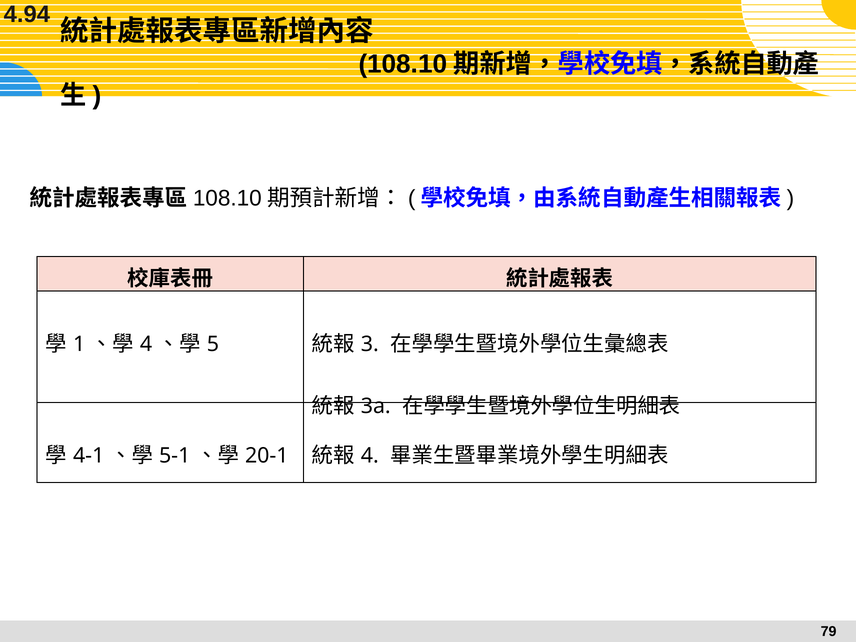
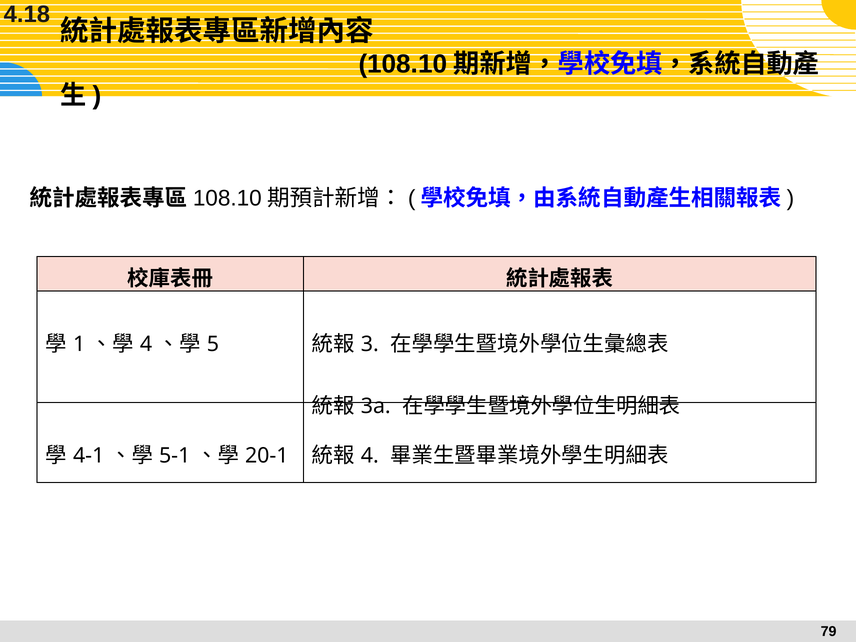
4.94: 4.94 -> 4.18 (27, 14)
